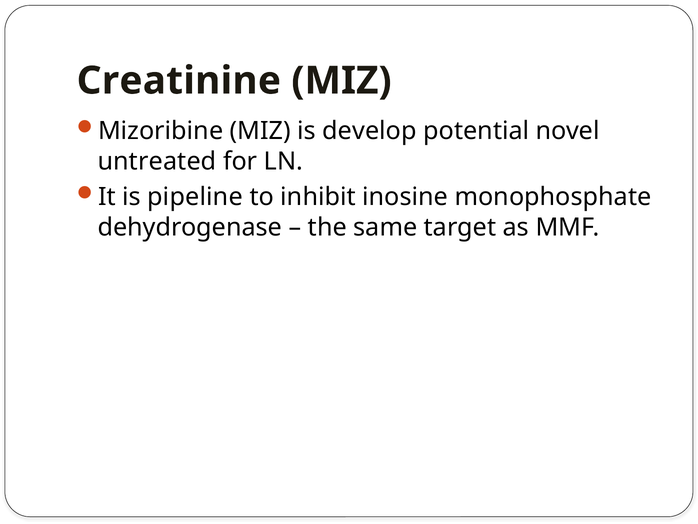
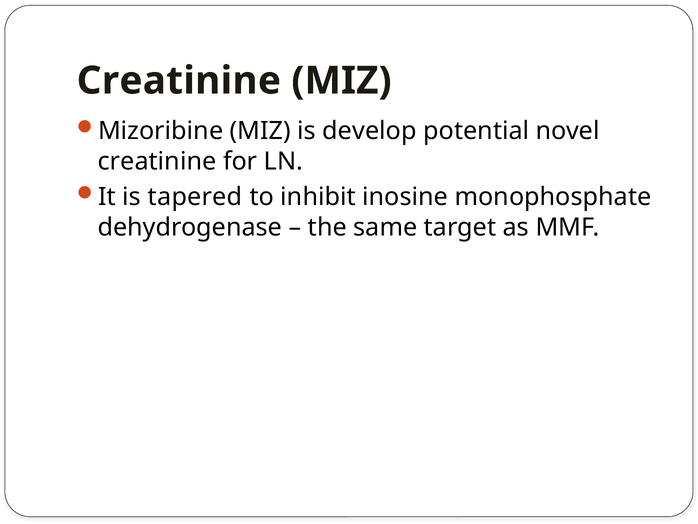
untreated: untreated -> creatinine (157, 161)
pipeline: pipeline -> tapered (195, 197)
